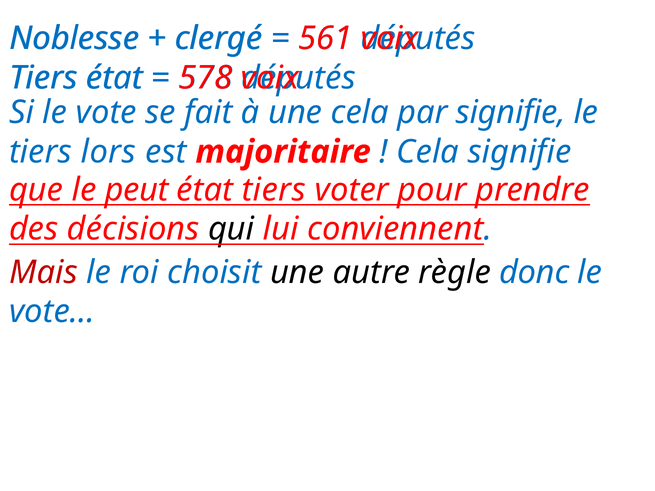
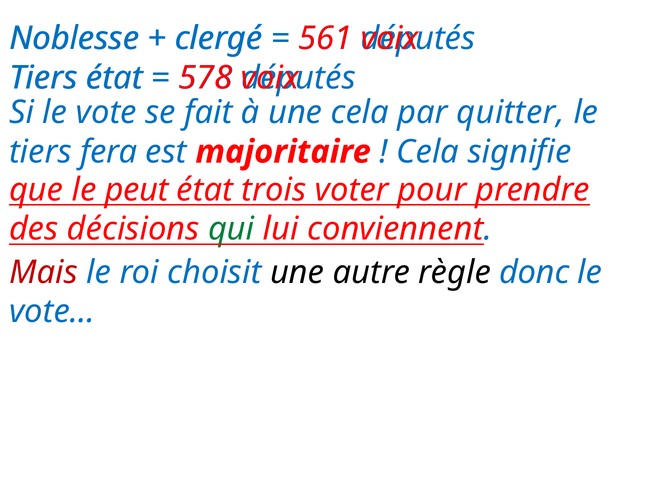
par signifie: signifie -> quitter (511, 113)
lors: lors -> fera (109, 152)
état tiers: tiers -> trois (274, 190)
qui colour: black -> green (231, 229)
